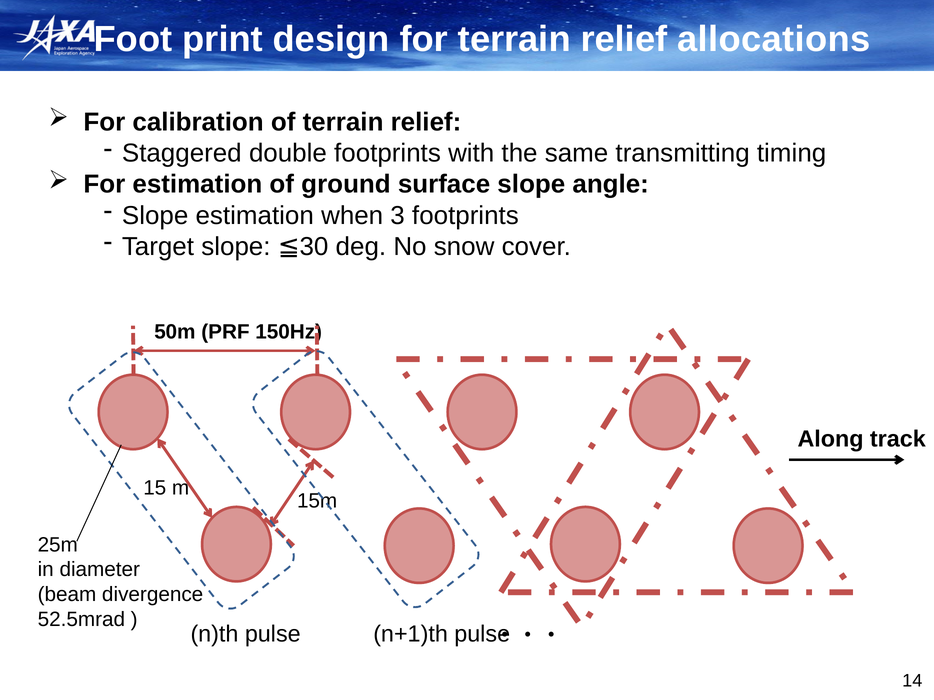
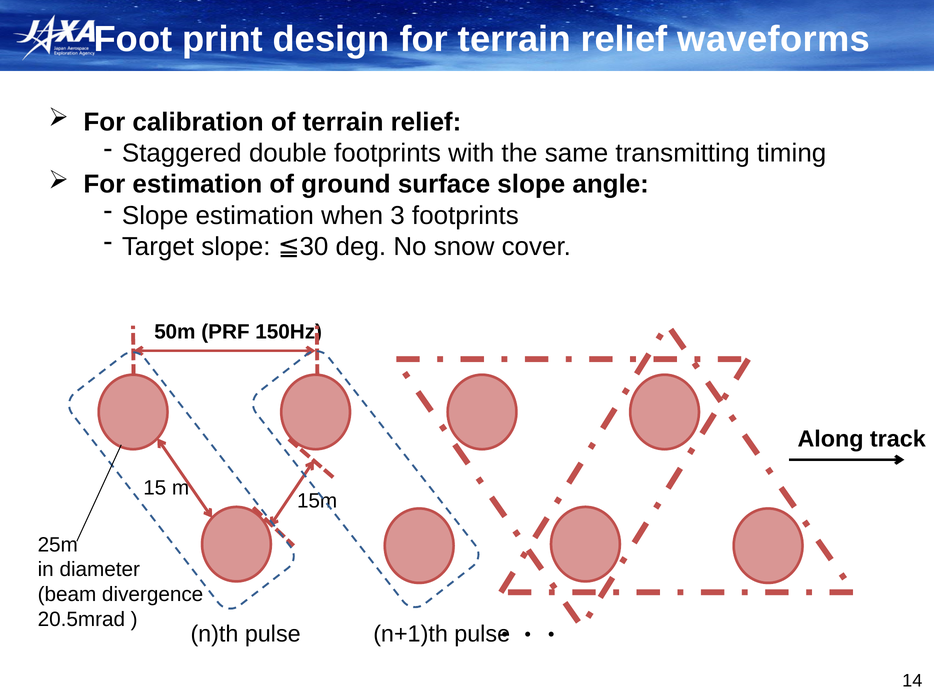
allocations: allocations -> waveforms (774, 39)
52.5mrad: 52.5mrad -> 20.5mrad (81, 620)
